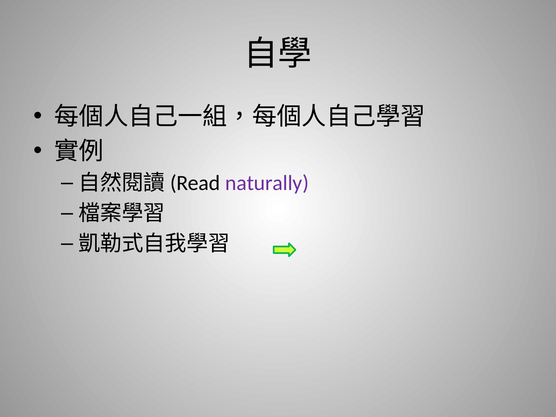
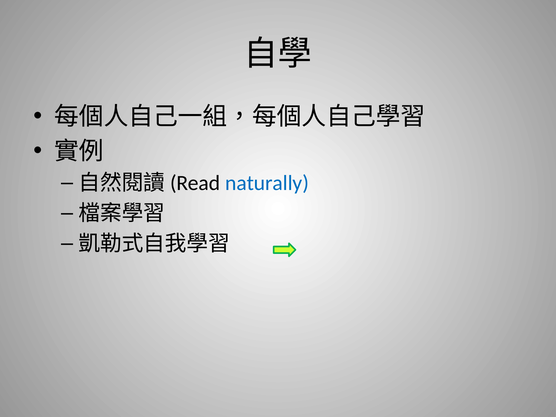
naturally colour: purple -> blue (267, 183)
